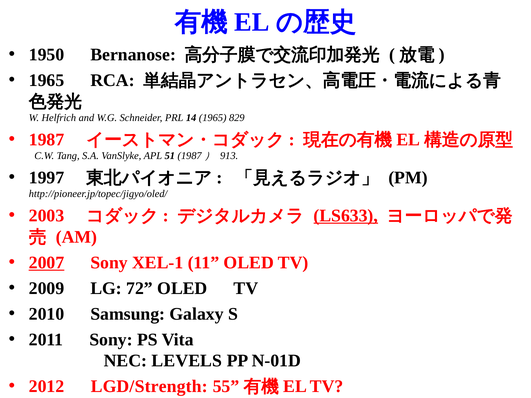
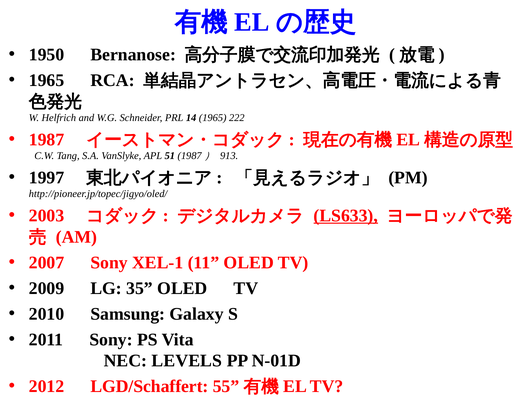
829: 829 -> 222 (237, 118)
2007 underline: present -> none (47, 263)
72: 72 -> 35 (140, 288)
LGD/Strength: LGD/Strength -> LGD/Schaffert (149, 387)
